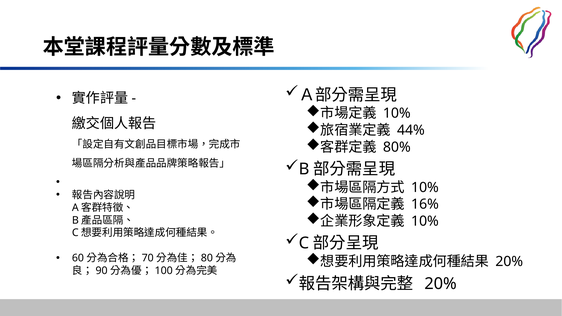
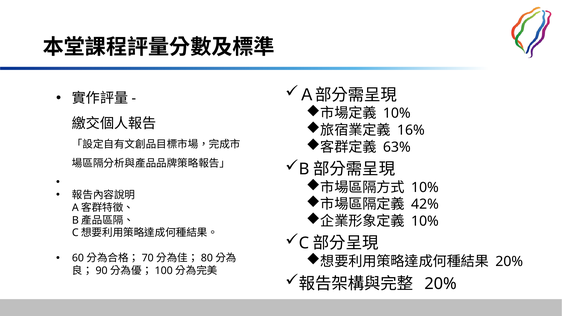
44%: 44% -> 16% (411, 130)
80%: 80% -> 63% (397, 147)
16%: 16% -> 42% (425, 204)
